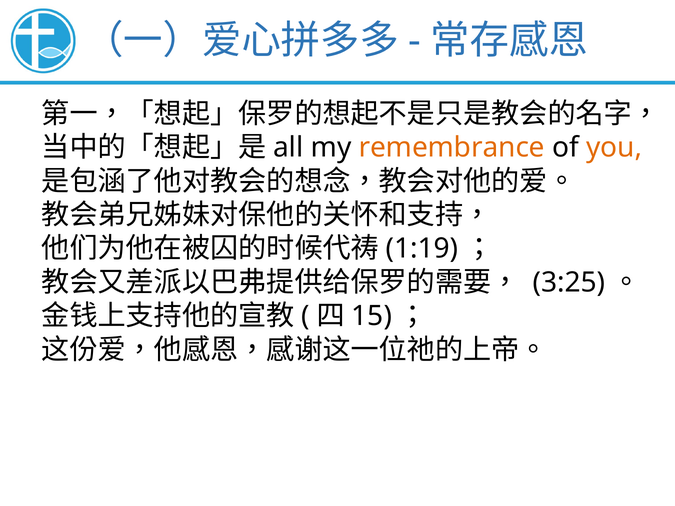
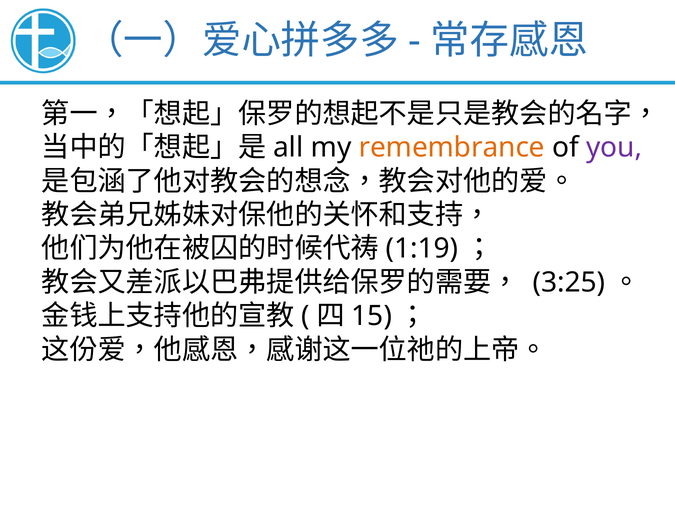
you colour: orange -> purple (614, 148)
